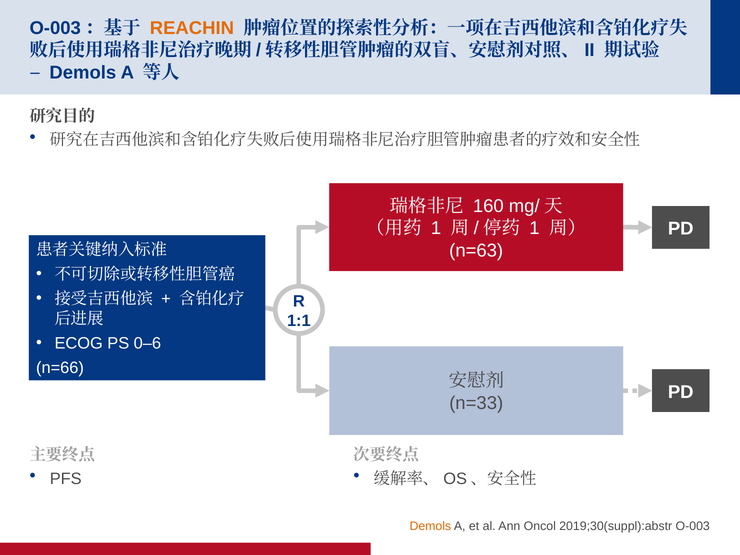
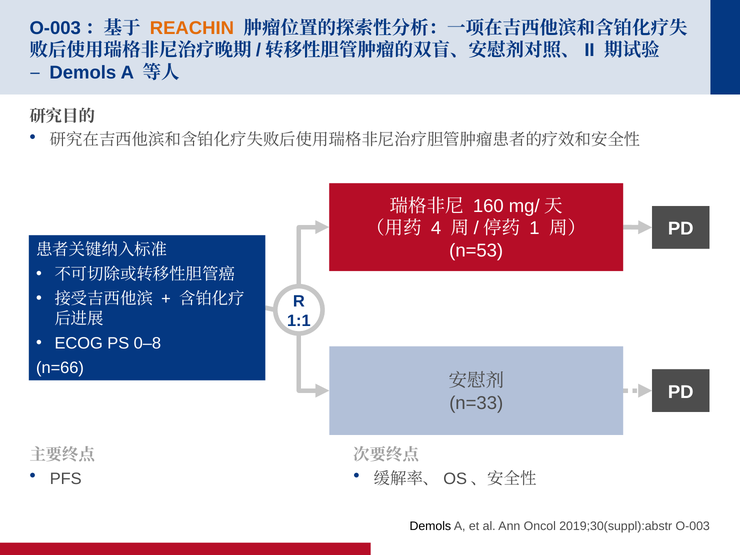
1: 1 -> 4 (436, 228)
n=63: n=63 -> n=53 (476, 251)
0–6: 0–6 -> 0–8 (147, 343)
Demols colour: orange -> black (430, 526)
